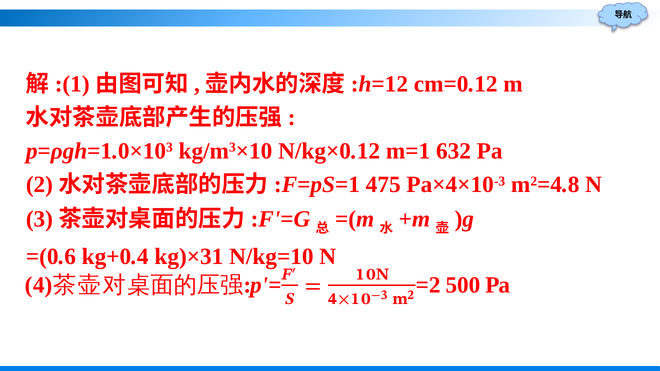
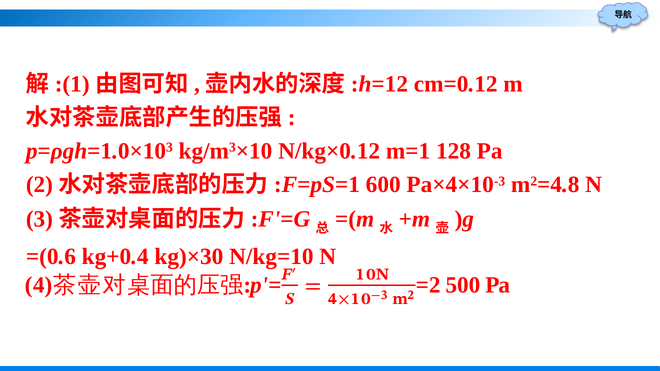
632: 632 -> 128 (453, 151)
475: 475 -> 600 (383, 185)
kg)×31: kg)×31 -> kg)×30 (189, 257)
